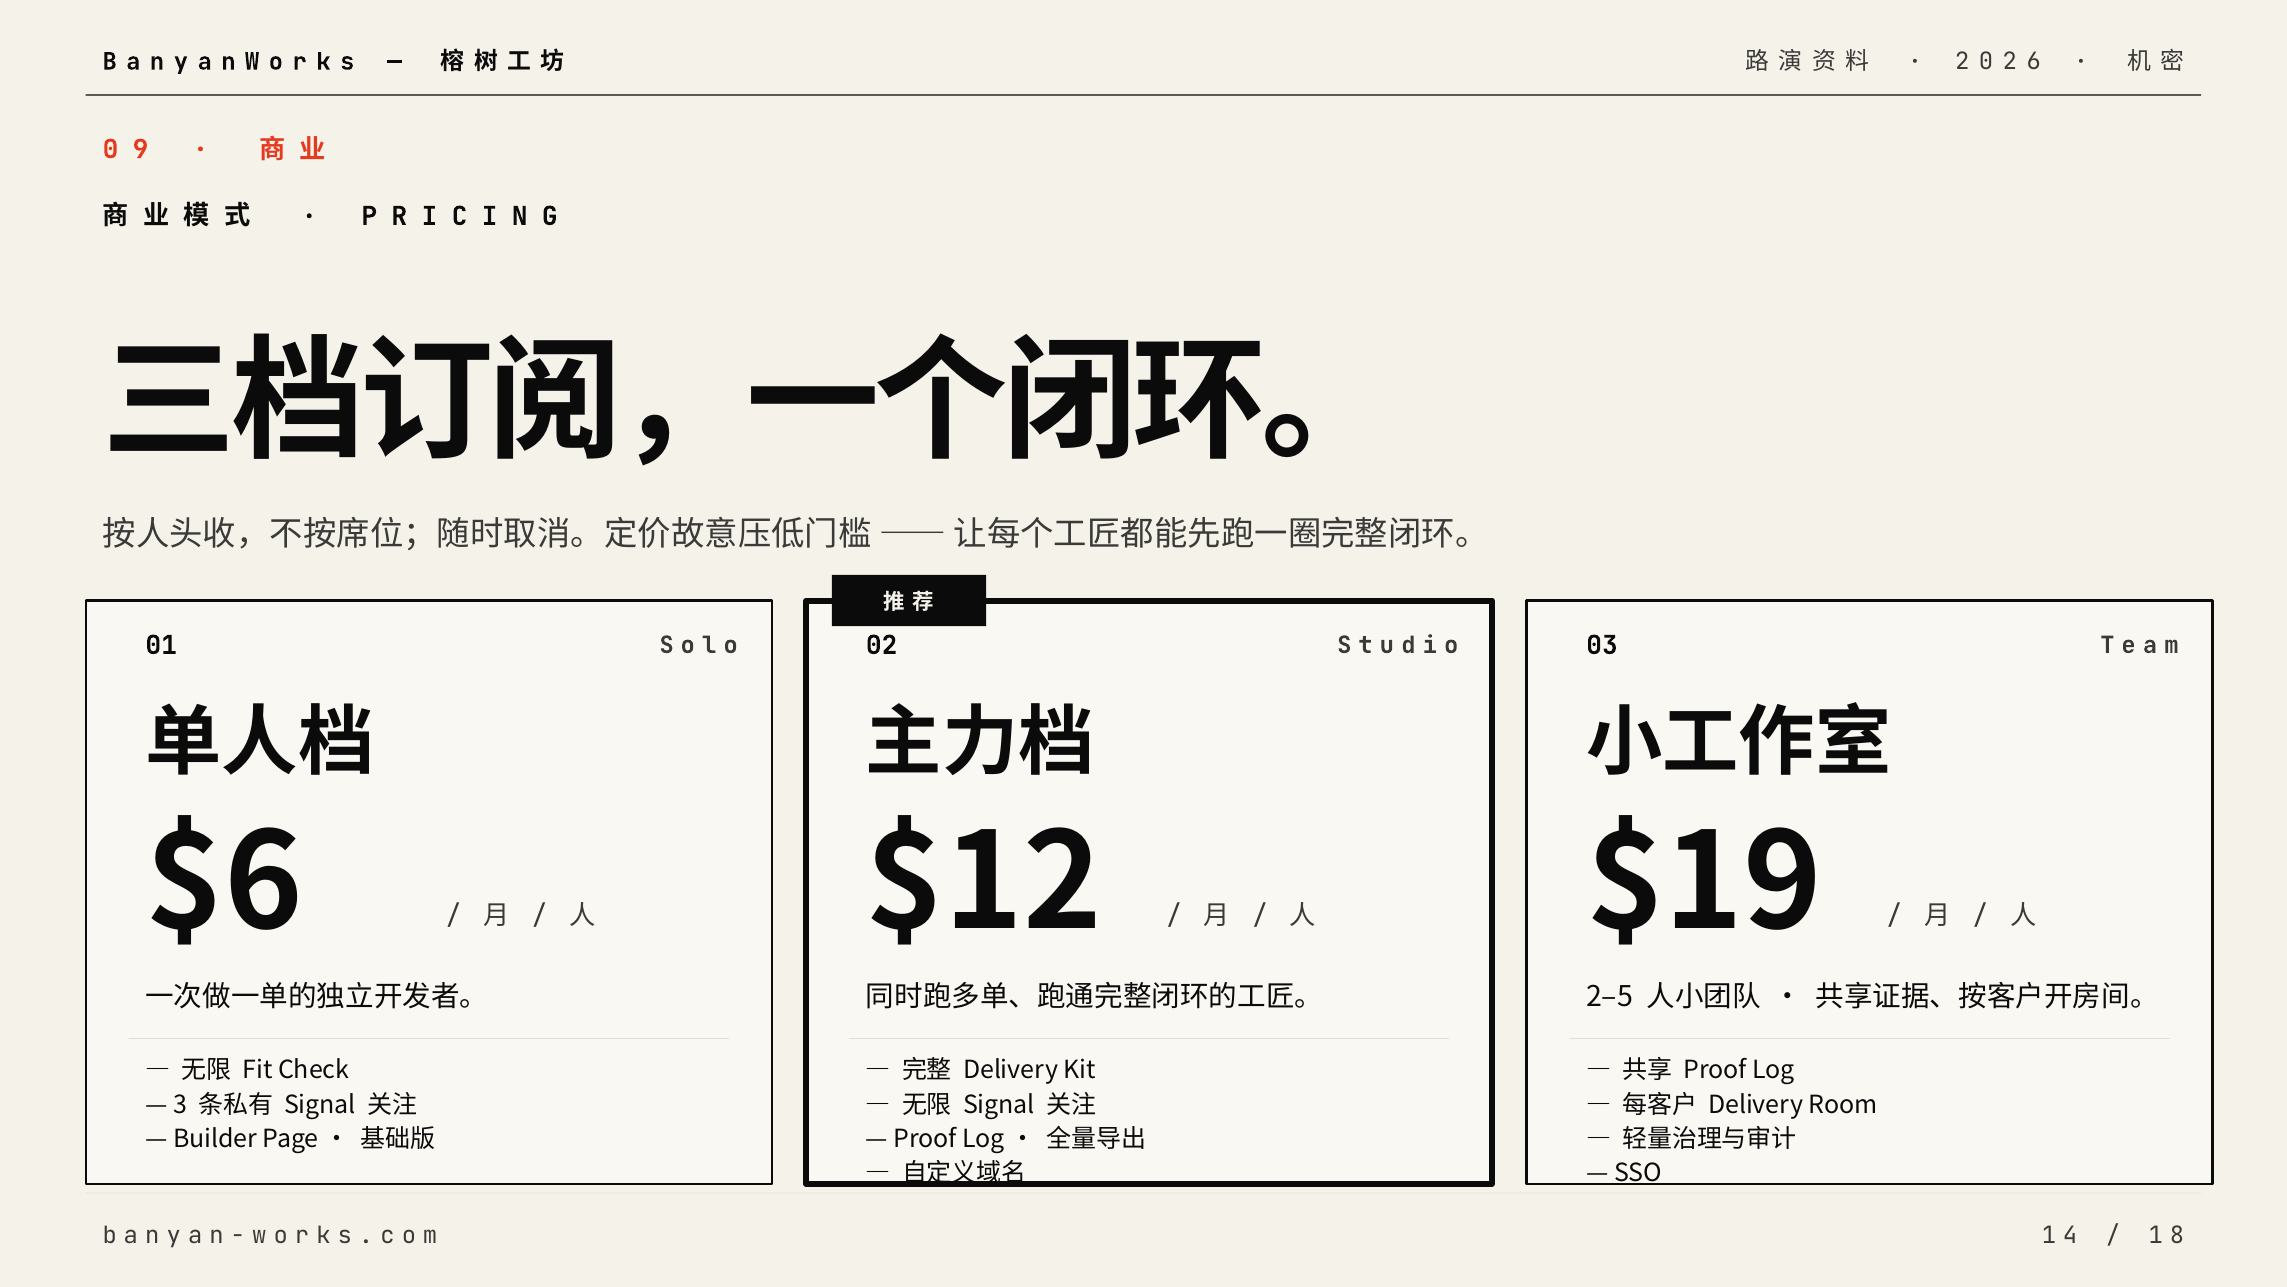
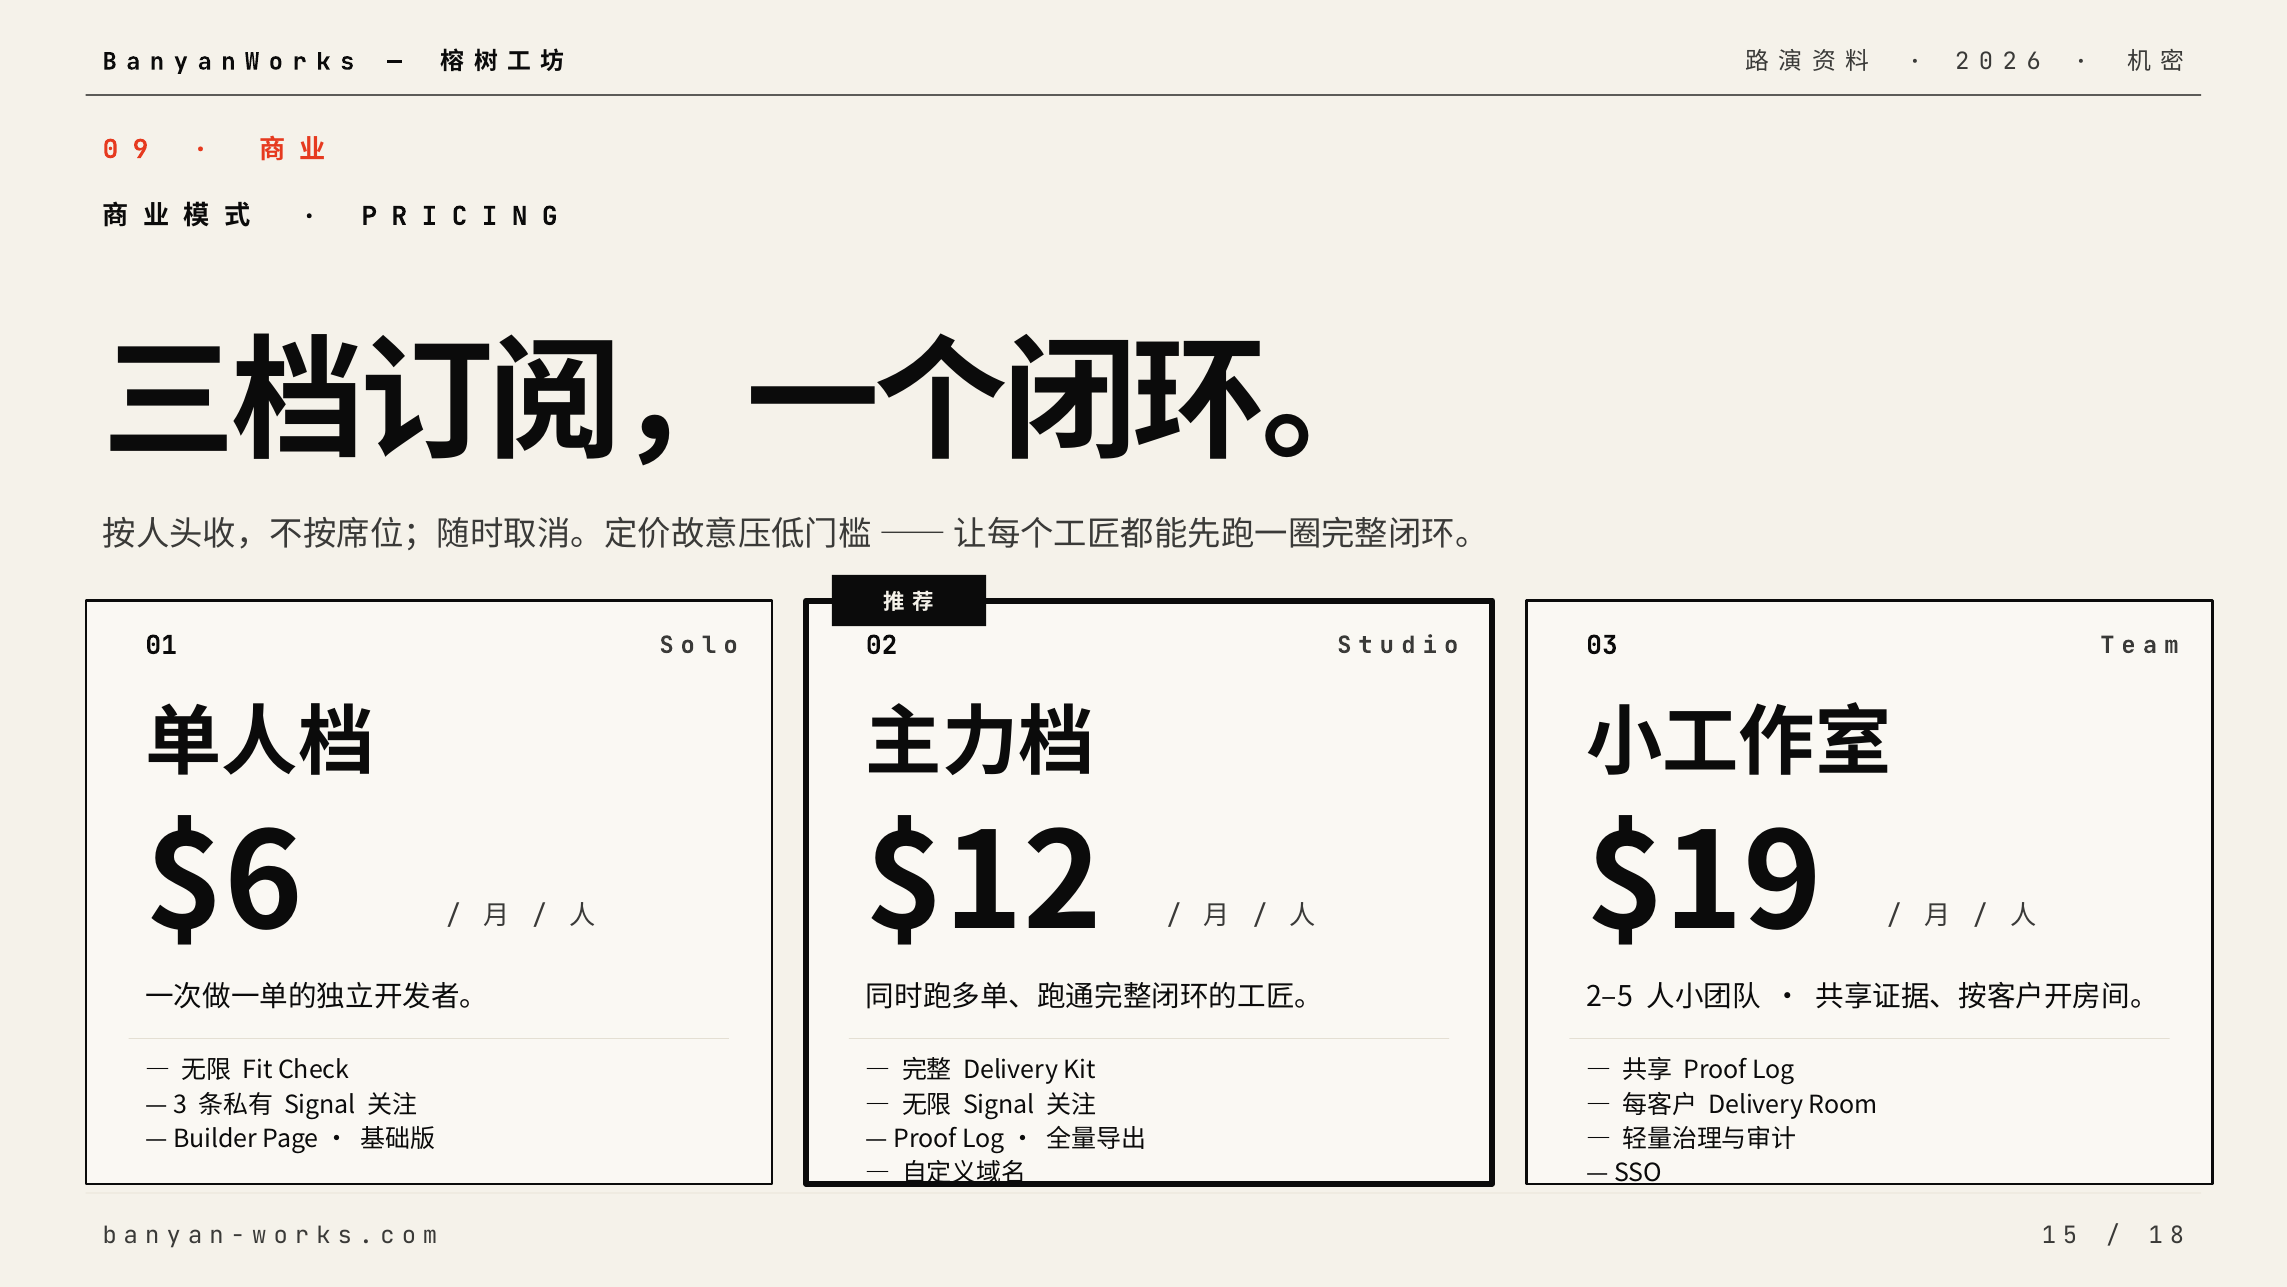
4: 4 -> 5 (2070, 1235)
